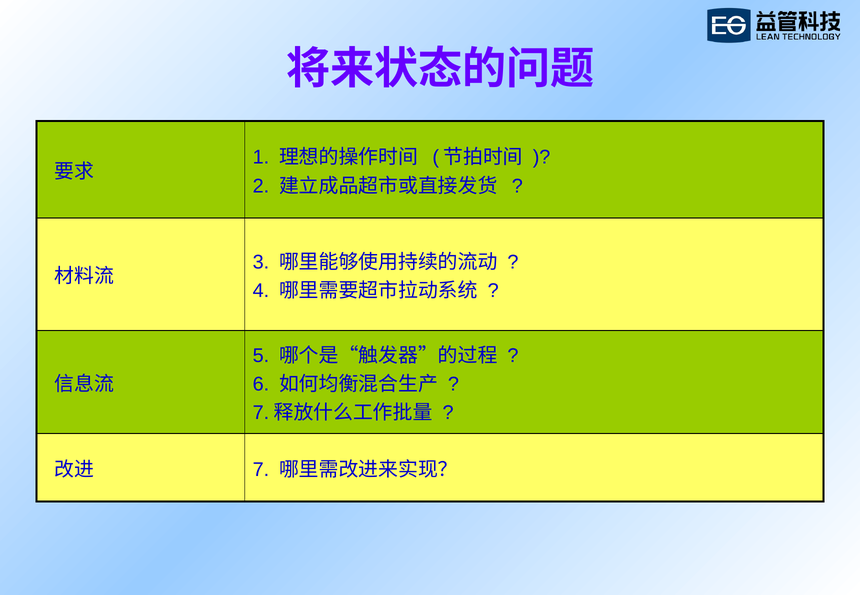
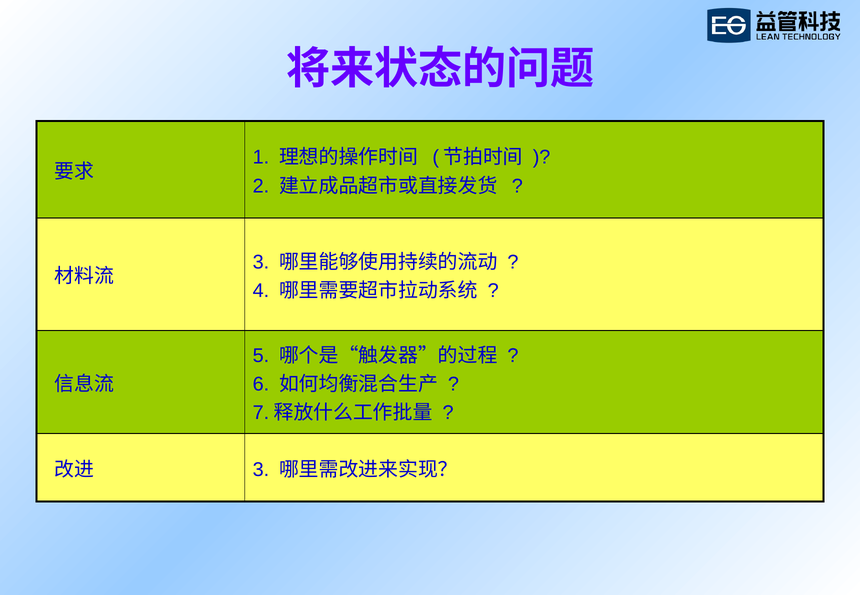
7: 7 -> 3 (261, 470)
